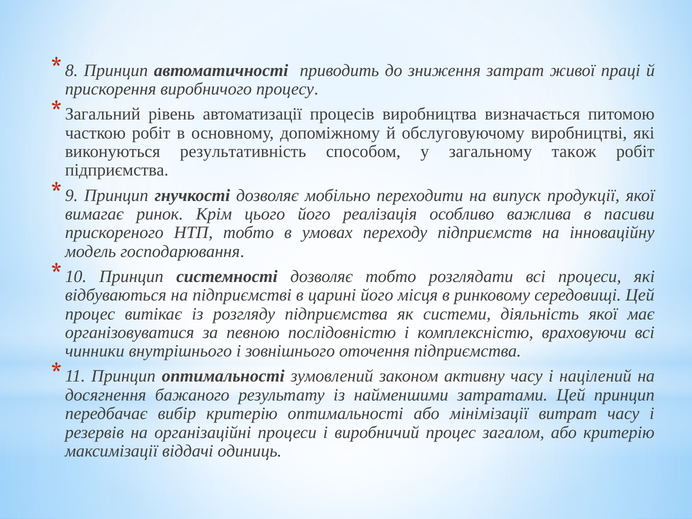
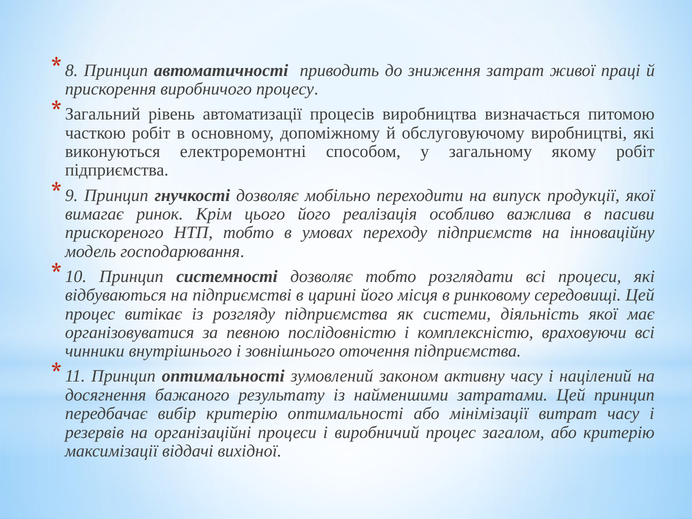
результативність: результативність -> електроремонтні (243, 152)
також: також -> якому (574, 152)
одиниць: одиниць -> вихідної (250, 451)
